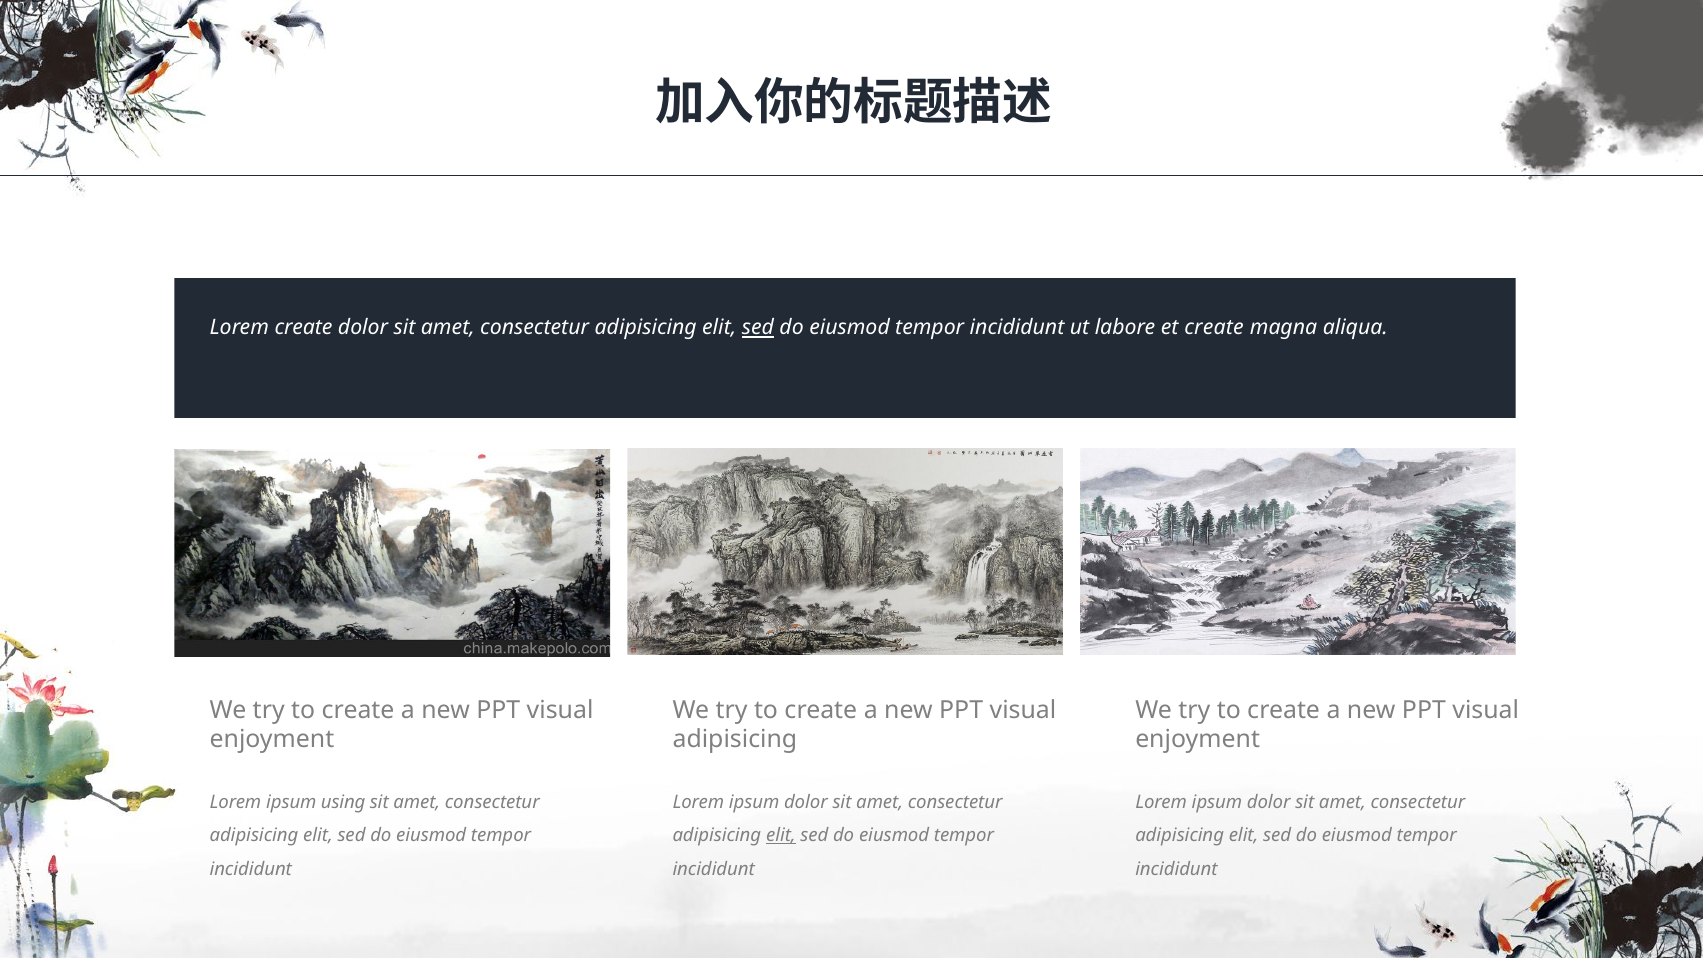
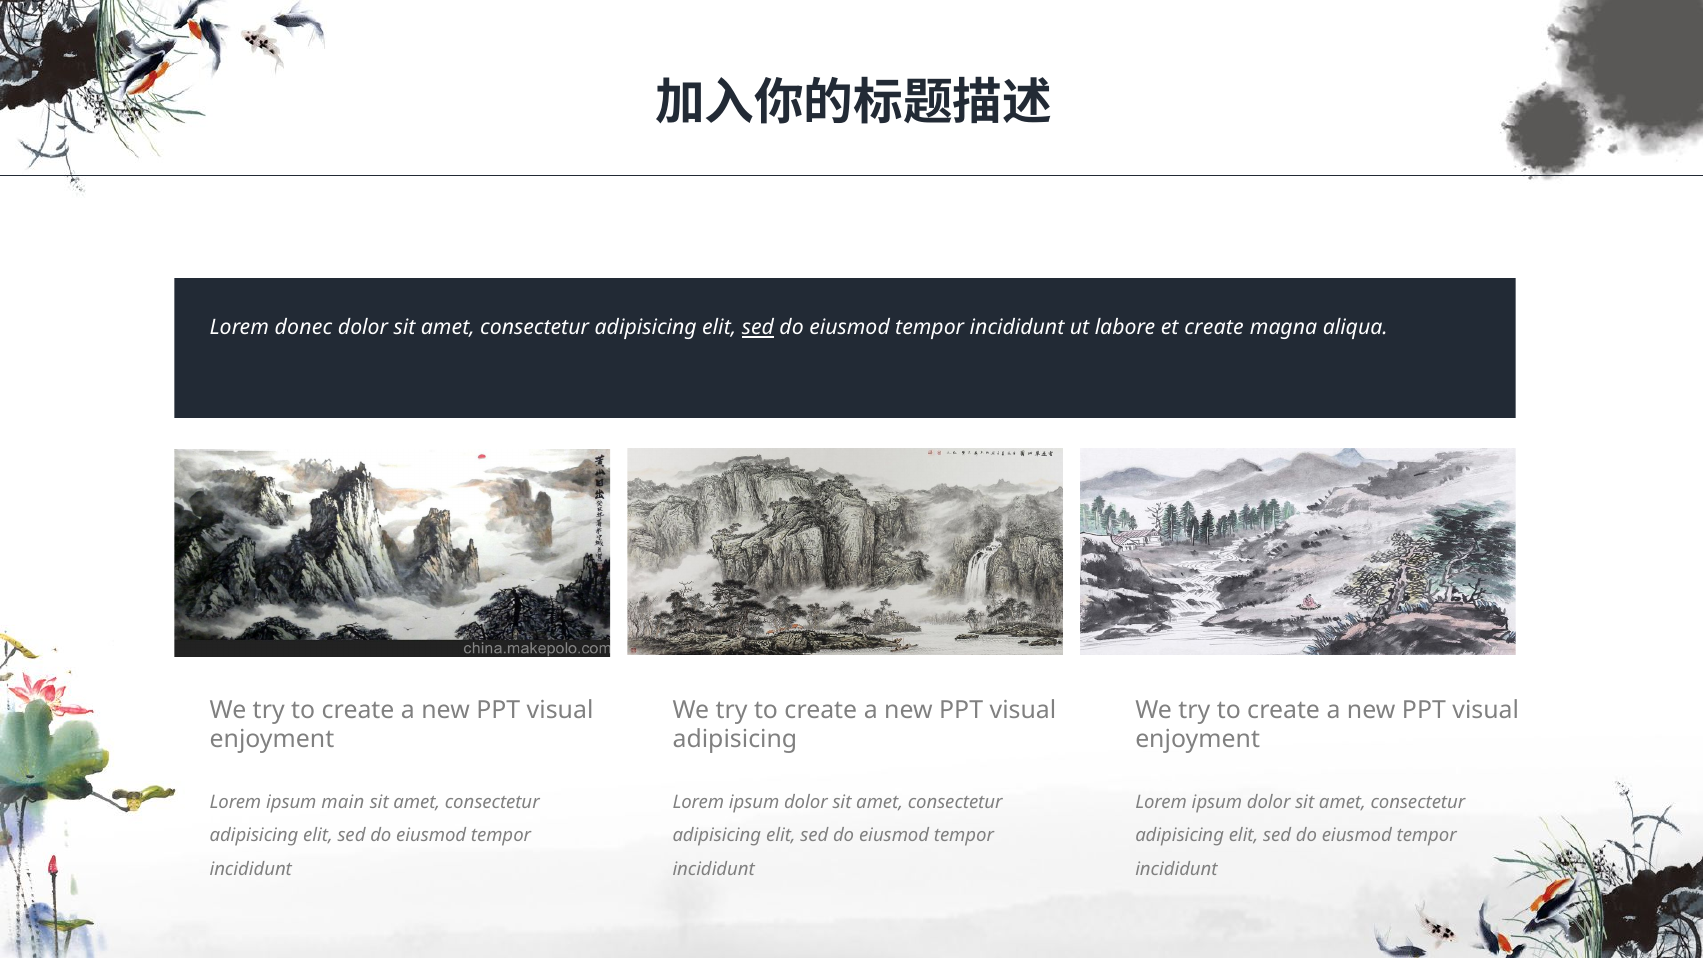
Lorem create: create -> donec (303, 328)
using: using -> main (343, 802)
elit underline: present -> none (781, 836)
